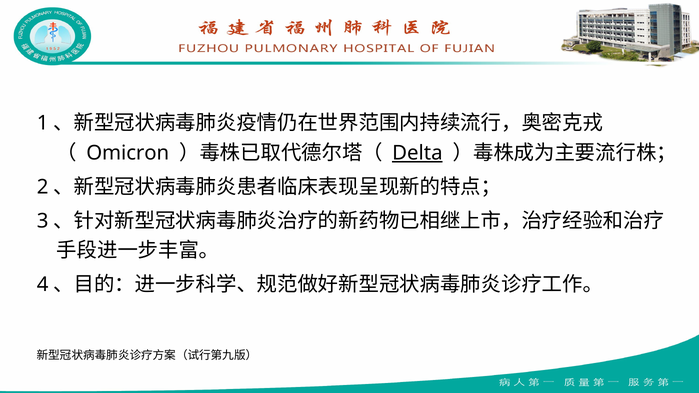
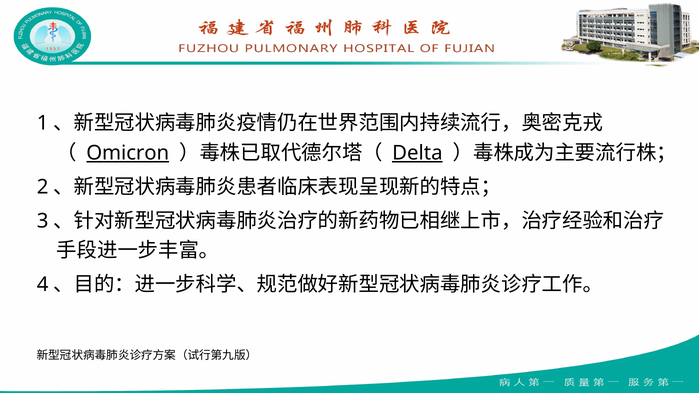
Omicron underline: none -> present (128, 153)
